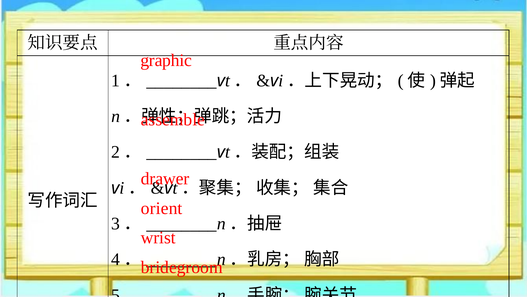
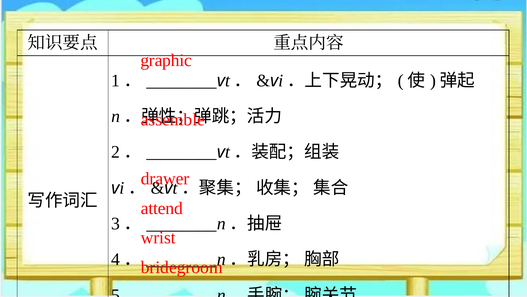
orient: orient -> attend (162, 208)
